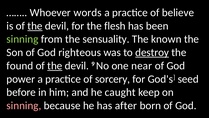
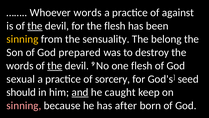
believe: believe -> against (178, 13)
sinning colour: light green -> yellow (22, 39)
known: known -> belong (166, 39)
righteous: righteous -> prepared (80, 52)
destroy underline: present -> none (152, 52)
found: found -> words (20, 65)
one near: near -> flesh (142, 65)
power: power -> sexual (21, 79)
before: before -> should (21, 92)
and underline: none -> present (80, 92)
